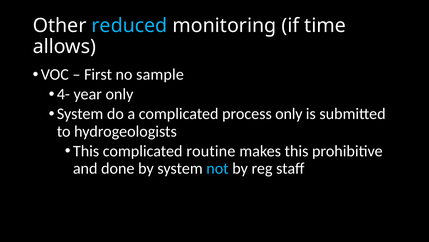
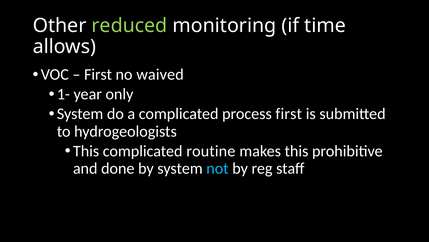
reduced colour: light blue -> light green (129, 25)
sample: sample -> waived (160, 74)
4-: 4- -> 1- (63, 94)
process only: only -> first (289, 114)
